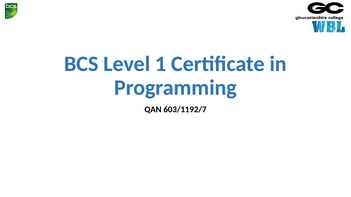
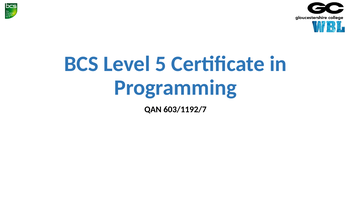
1: 1 -> 5 (161, 64)
